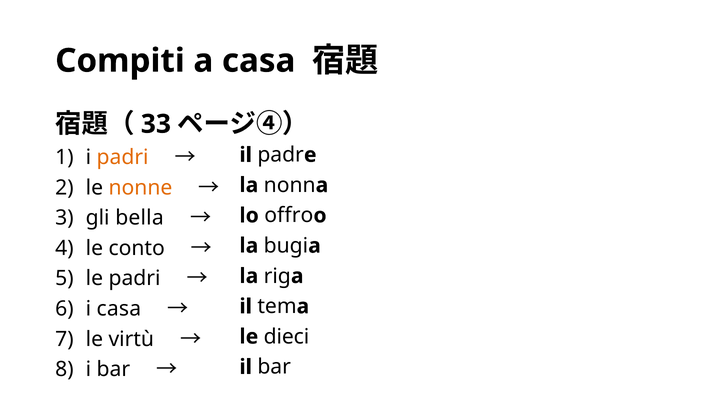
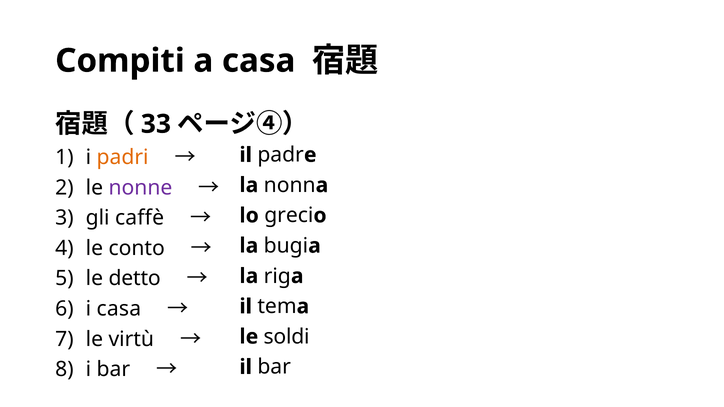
nonne colour: orange -> purple (140, 188)
bella: bella -> caffè (140, 218)
offro: offro -> greci (289, 216)
le padri: padri -> detto (135, 279)
dieci: dieci -> soldi (287, 337)
